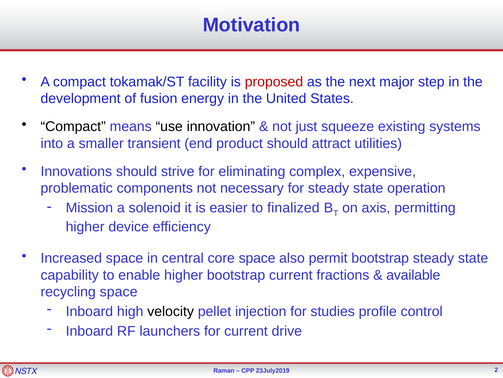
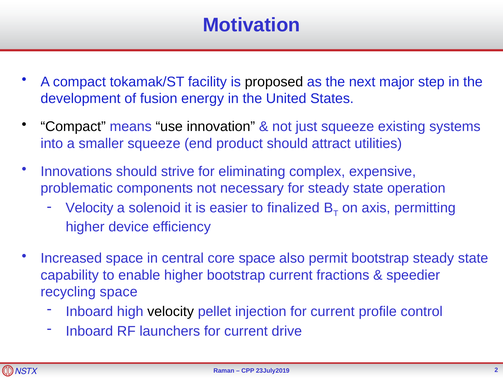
proposed colour: red -> black (274, 82)
smaller transient: transient -> squeeze (154, 143)
Mission: Mission -> Velocity (89, 207)
available: available -> speedier (413, 275)
injection for studies: studies -> current (333, 311)
